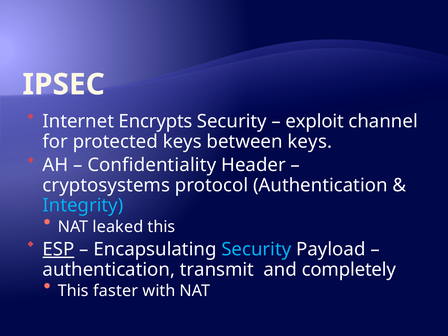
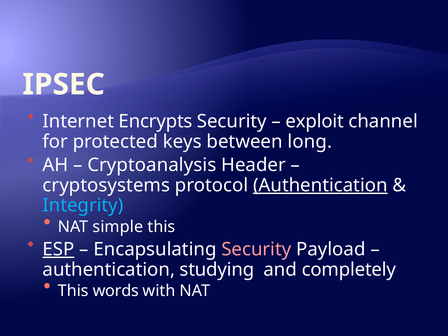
between keys: keys -> long (310, 142)
Confidentiality: Confidentiality -> Cryptoanalysis (152, 165)
Authentication underline: none -> present (320, 185)
leaked: leaked -> simple (118, 227)
Security colour: light blue -> pink (256, 249)
transmit: transmit -> studying (217, 270)
faster: faster -> words (116, 291)
